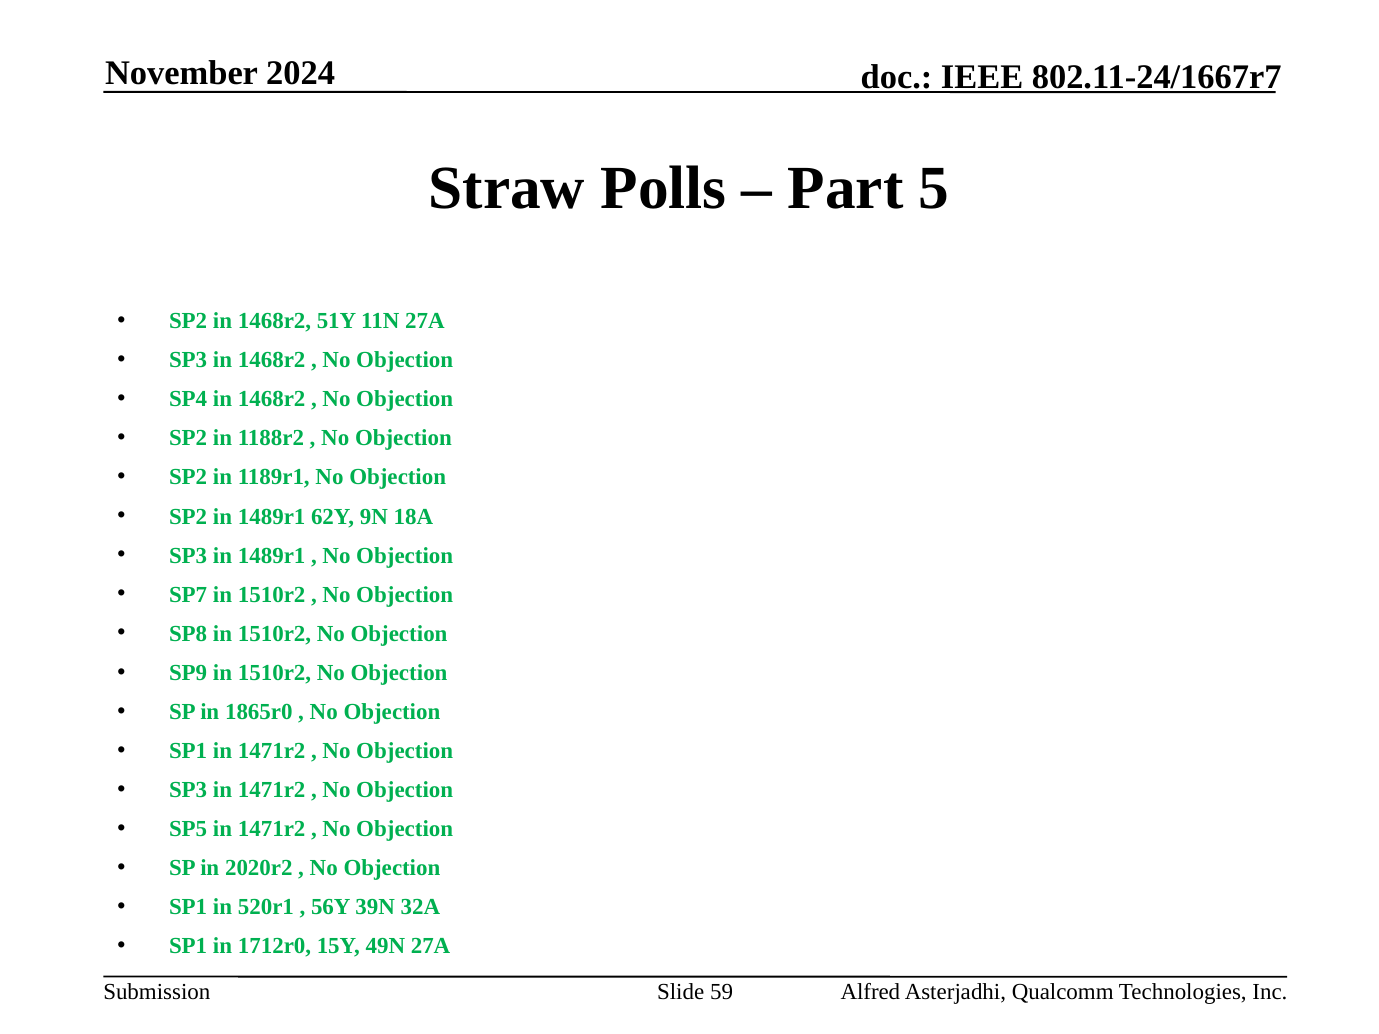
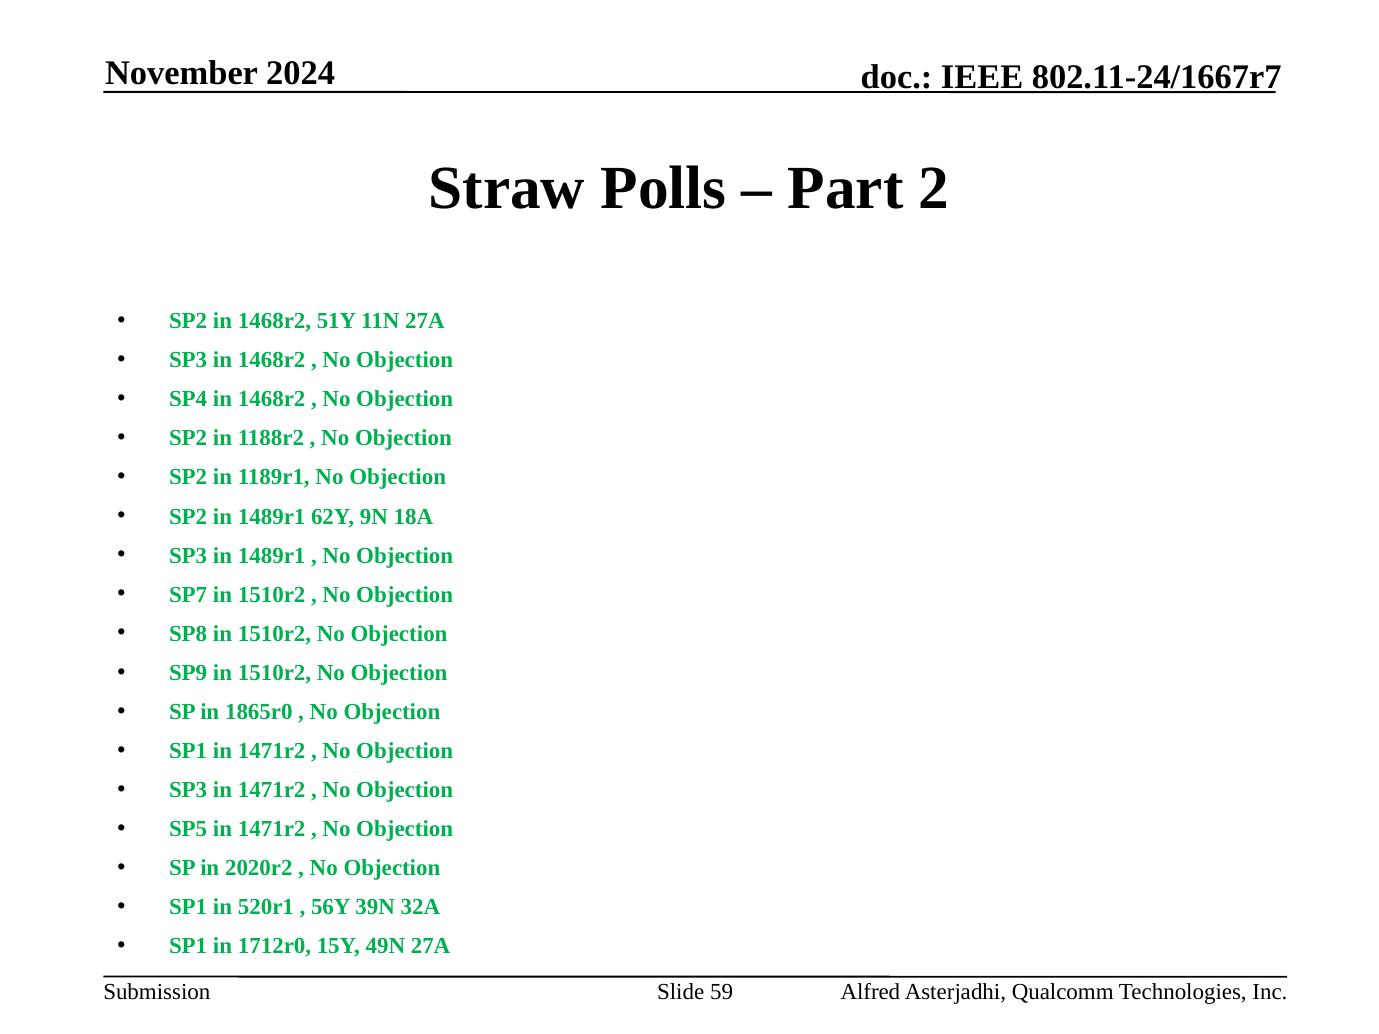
5: 5 -> 2 (934, 188)
